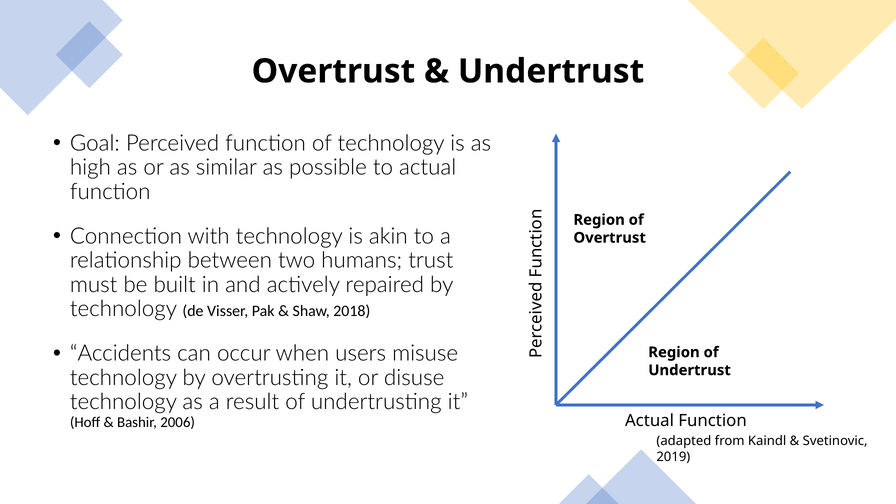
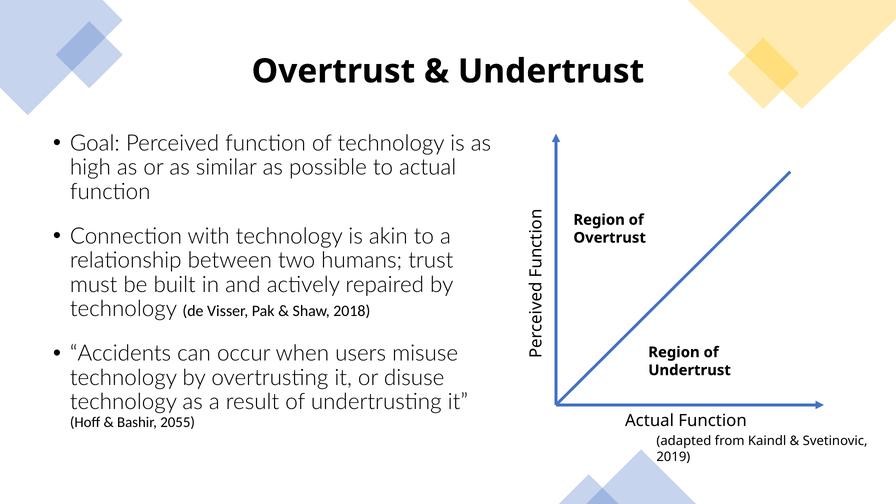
2006: 2006 -> 2055 (178, 422)
